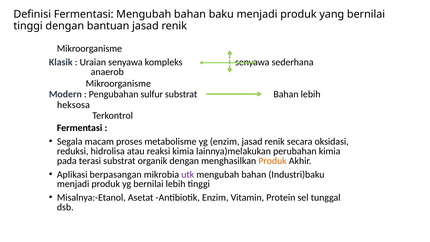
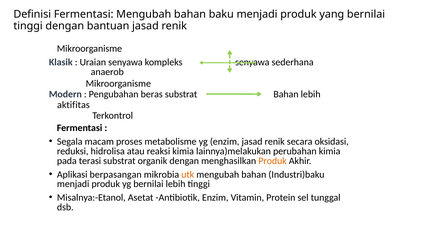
sulfur: sulfur -> beras (152, 94)
heksosa: heksosa -> aktifitas (73, 105)
utk colour: purple -> orange (188, 174)
